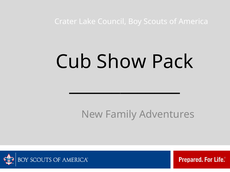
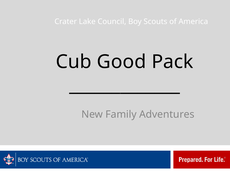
Show: Show -> Good (121, 62)
